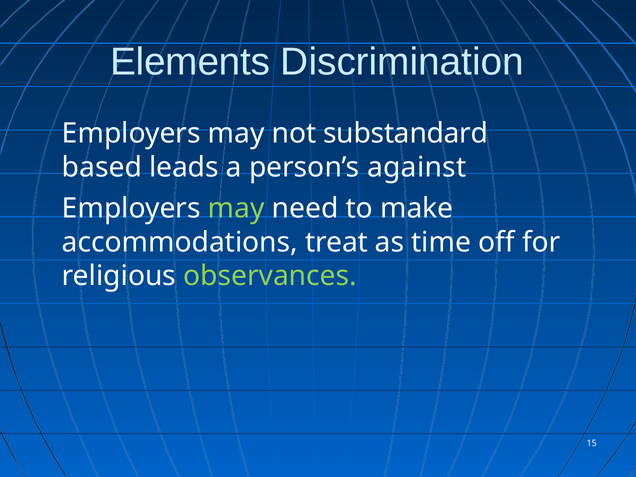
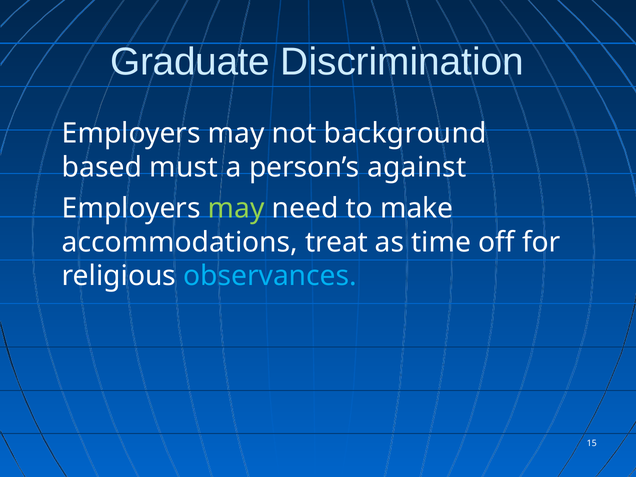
Elements: Elements -> Graduate (190, 62)
substandard: substandard -> background (405, 133)
leads: leads -> must (184, 167)
observances colour: light green -> light blue (270, 276)
